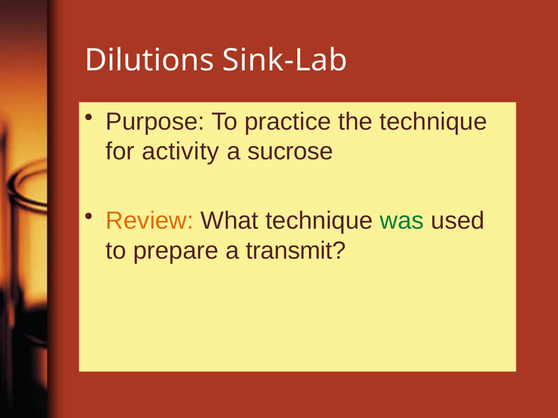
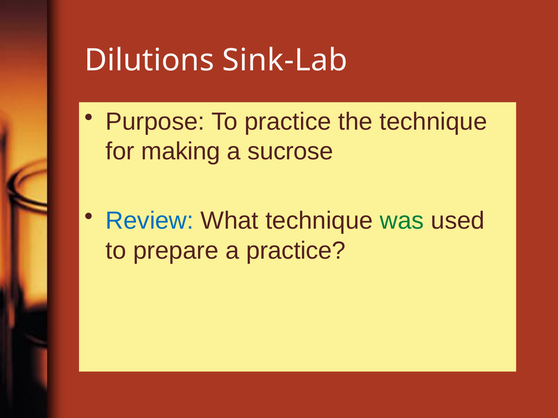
activity: activity -> making (181, 152)
Review colour: orange -> blue (150, 221)
a transmit: transmit -> practice (296, 251)
